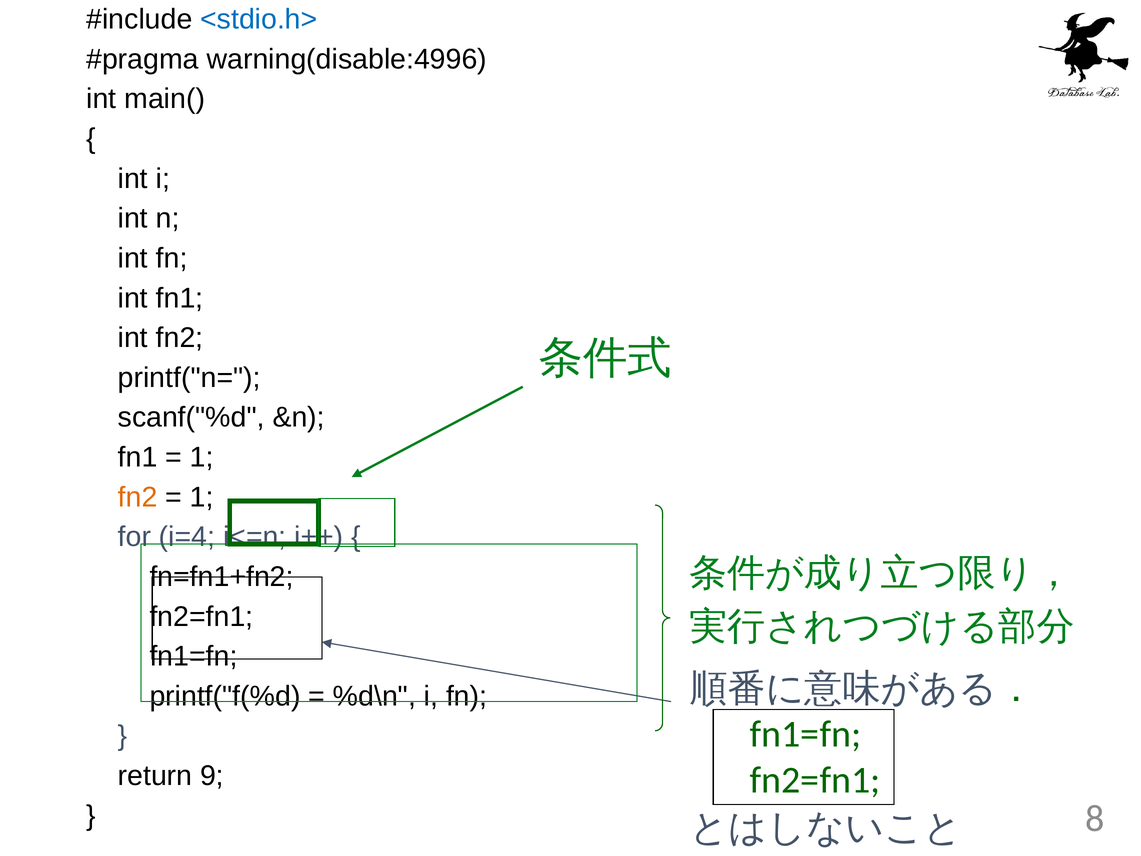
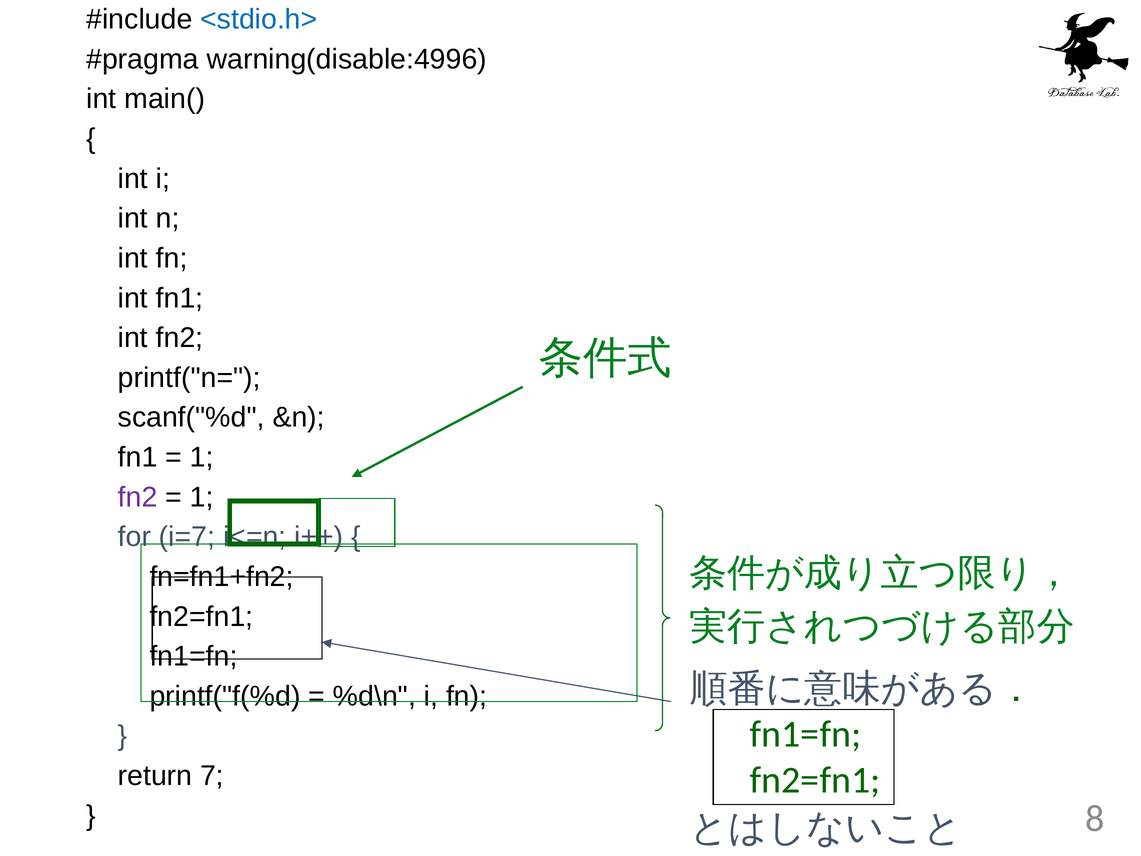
fn2 colour: orange -> purple (138, 497)
i=4: i=4 -> i=7 (187, 537)
9: 9 -> 7 (212, 776)
